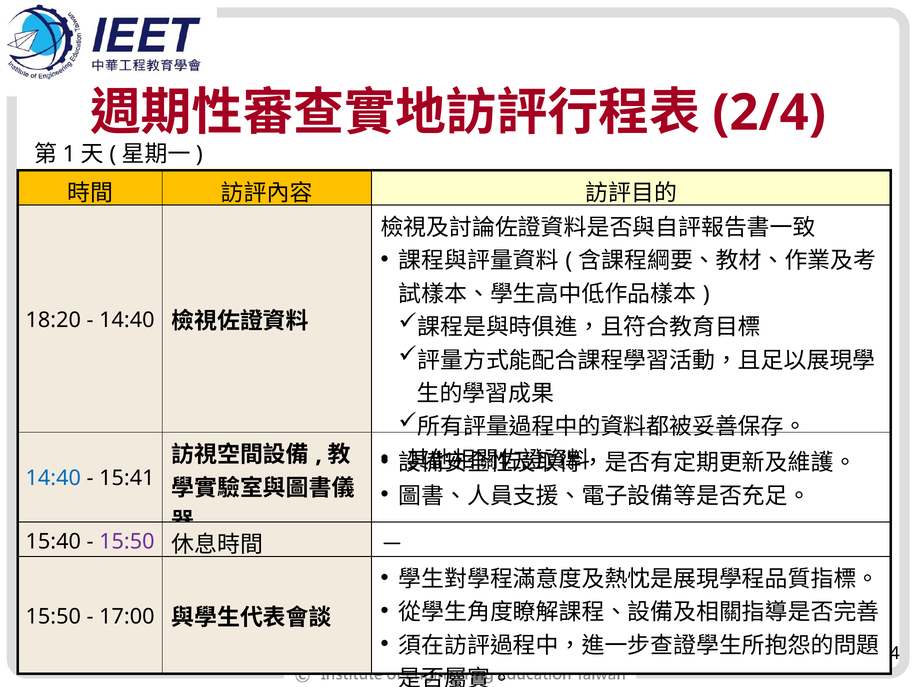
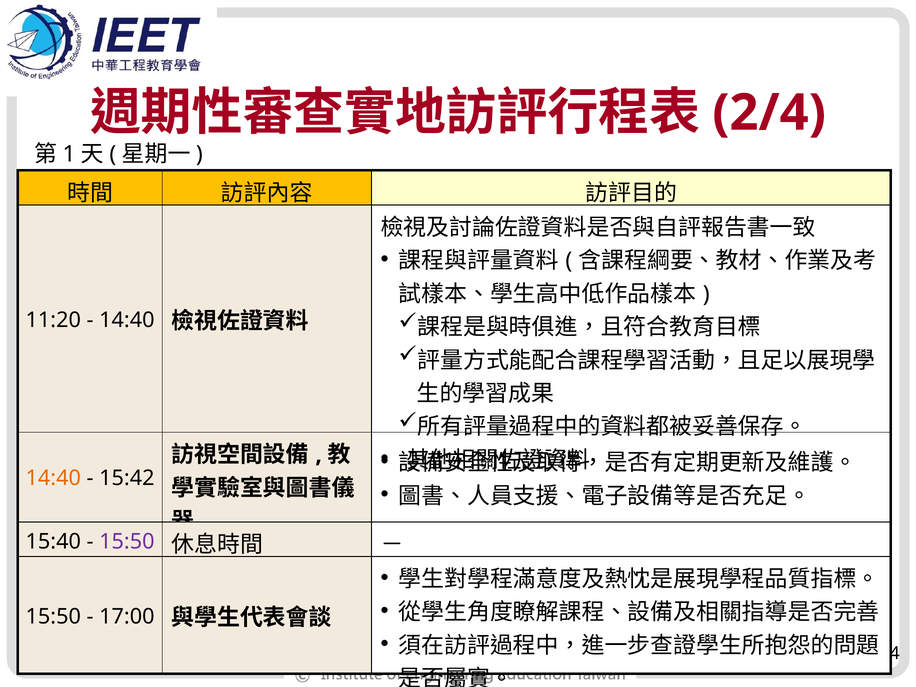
18:20: 18:20 -> 11:20 (53, 320)
14:40 colour: blue -> orange (53, 478)
15:41: 15:41 -> 15:42 (127, 478)
